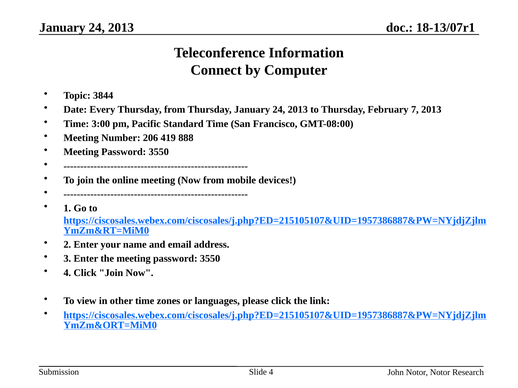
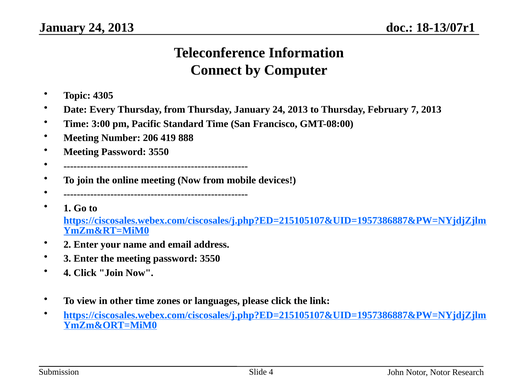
3844: 3844 -> 4305 (103, 96)
